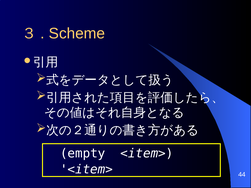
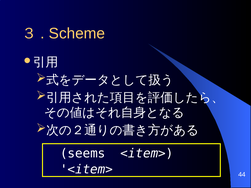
empty: empty -> seems (83, 153)
